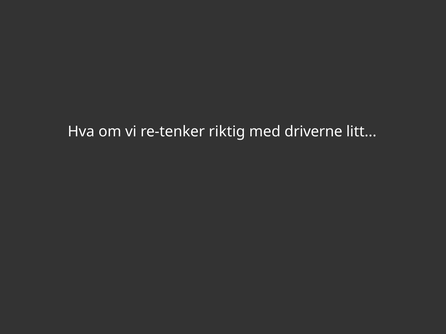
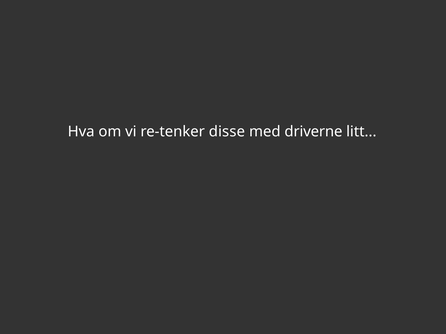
riktig: riktig -> disse (227, 132)
